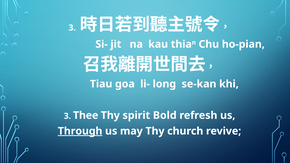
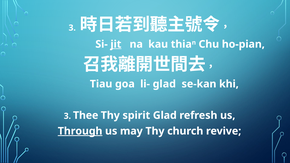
jit underline: none -> present (116, 44)
li- long: long -> glad (164, 84)
spirit Bold: Bold -> Glad (165, 115)
